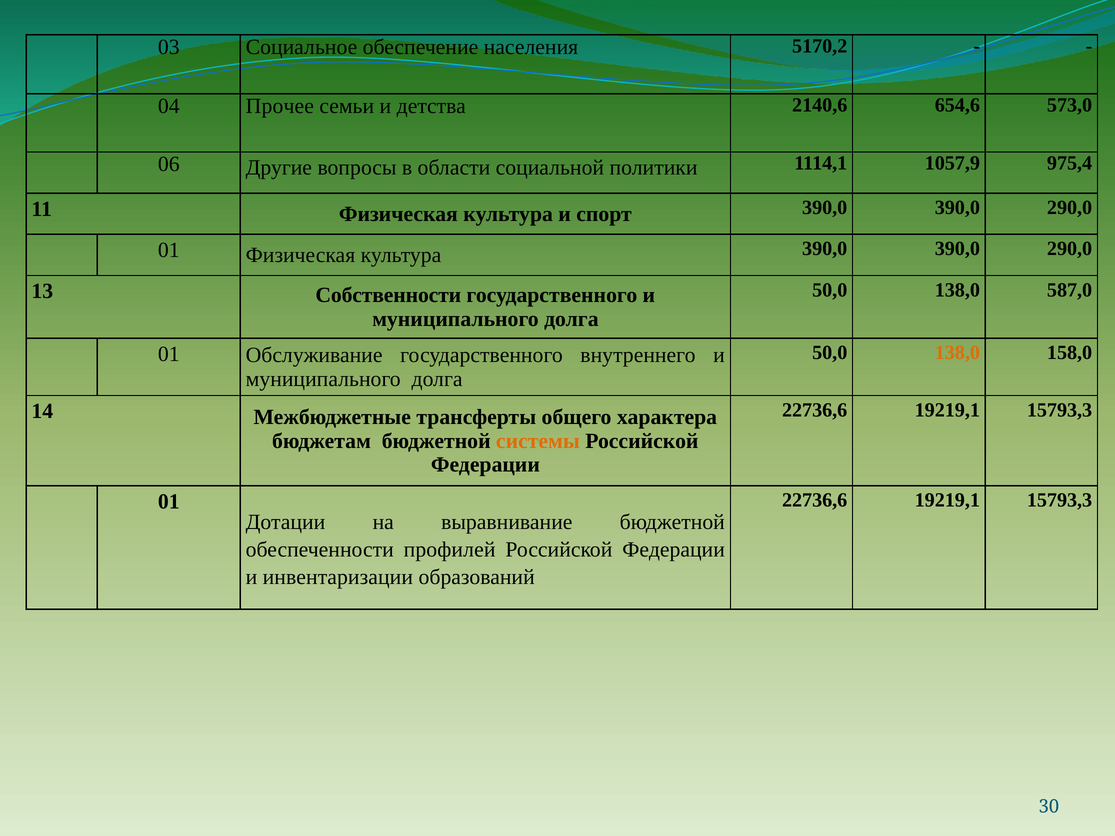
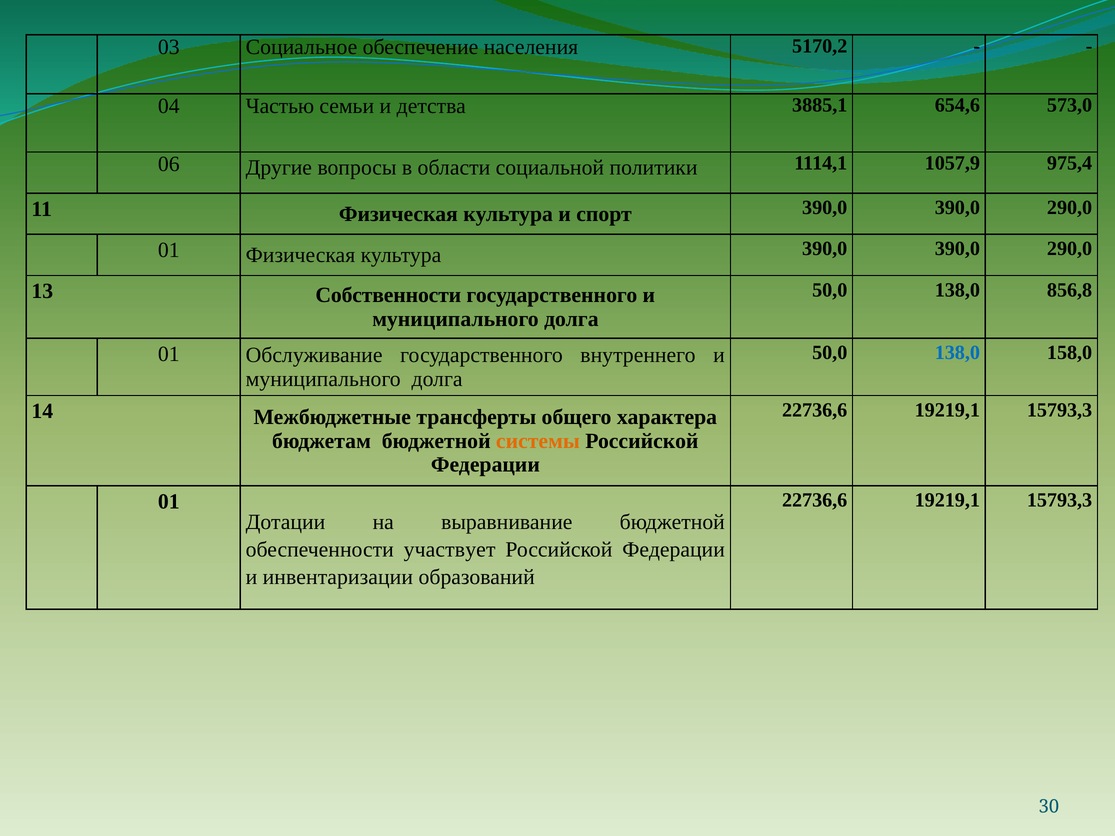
Прочее: Прочее -> Частью (280, 106)
2140,6: 2140,6 -> 3885,1 (820, 105)
587,0: 587,0 -> 856,8 (1070, 290)
138,0 colour: orange -> blue (957, 353)
профилей: профилей -> участвует (450, 550)
